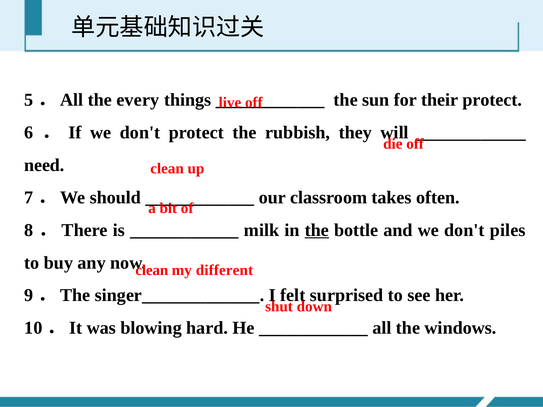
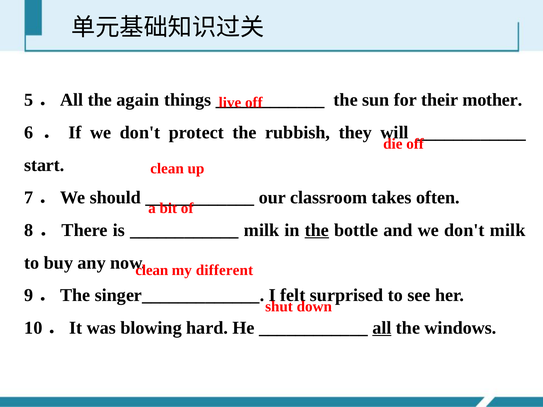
every: every -> again (138, 100)
their protect: protect -> mother (492, 100)
need: need -> start (44, 165)
don't piles: piles -> milk (508, 230)
all underline: none -> present (382, 328)
